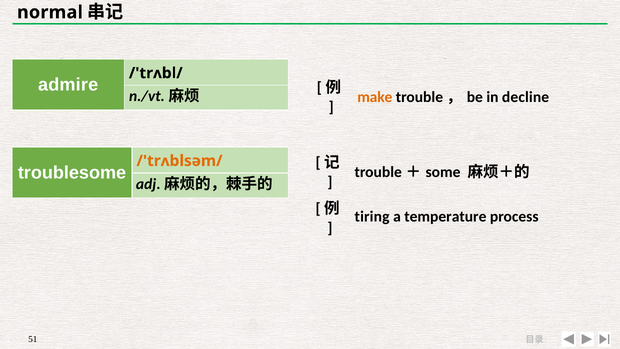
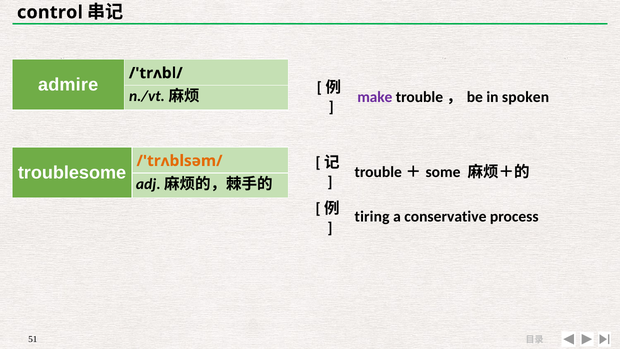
normal: normal -> control (50, 12)
make colour: orange -> purple (375, 97)
decline: decline -> spoken (526, 97)
temperature: temperature -> conservative (445, 217)
